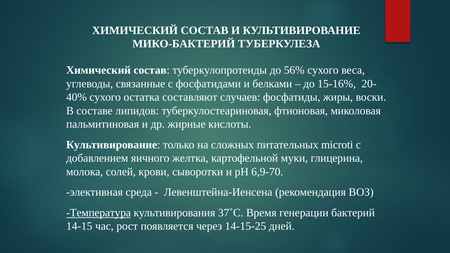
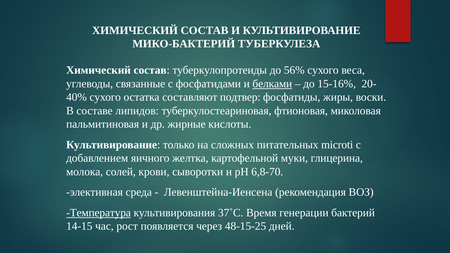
белками underline: none -> present (272, 84)
случаев: случаев -> подтвер (240, 97)
6,9-70: 6,9-70 -> 6,8-70 (267, 172)
14-15-25: 14-15-25 -> 48-15-25 (246, 226)
